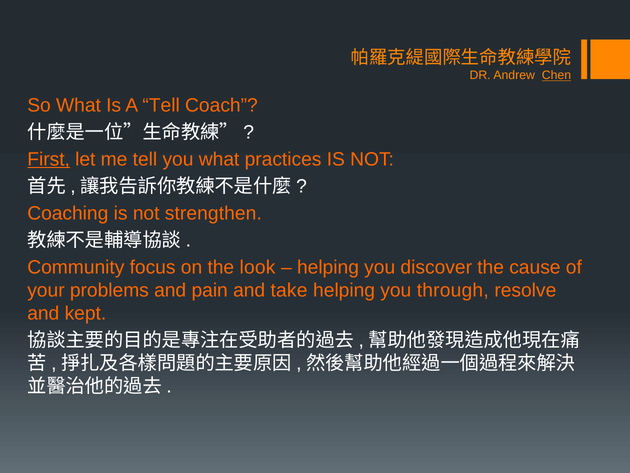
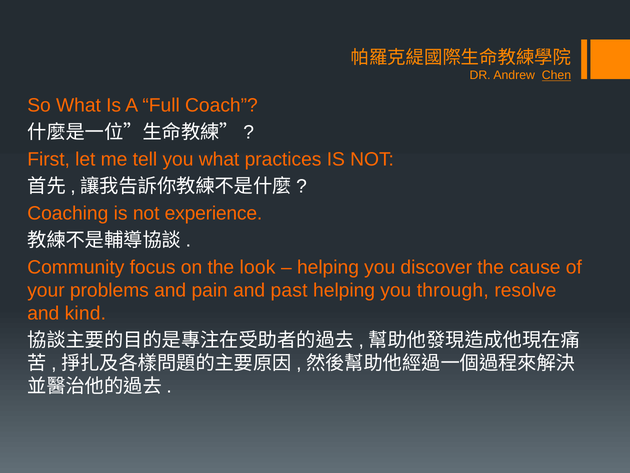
A Tell: Tell -> Full (161, 105)
First underline: present -> none (49, 159)
strengthen: strengthen -> experience (213, 213)
take: take -> past (289, 290)
kept: kept -> kind (85, 313)
